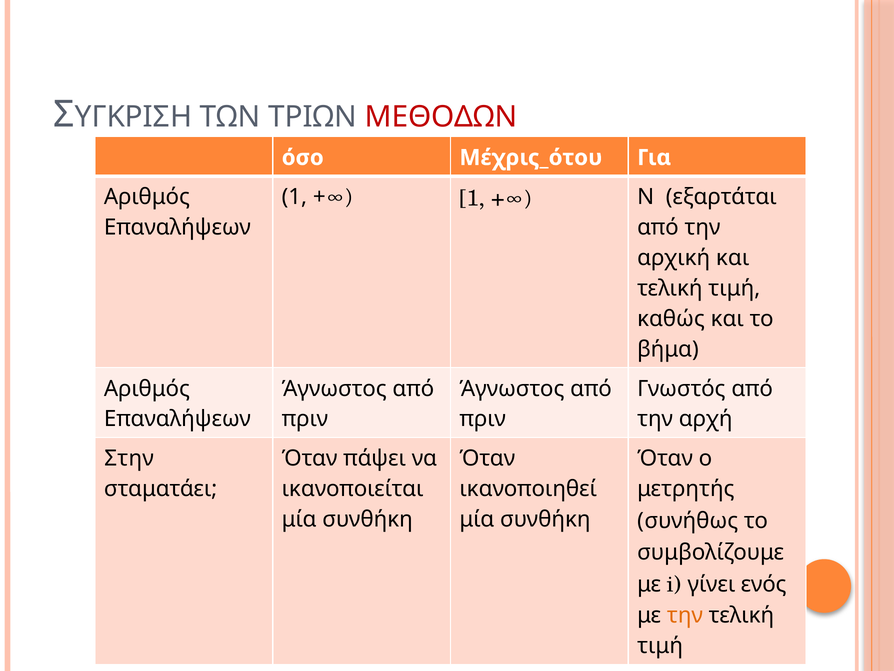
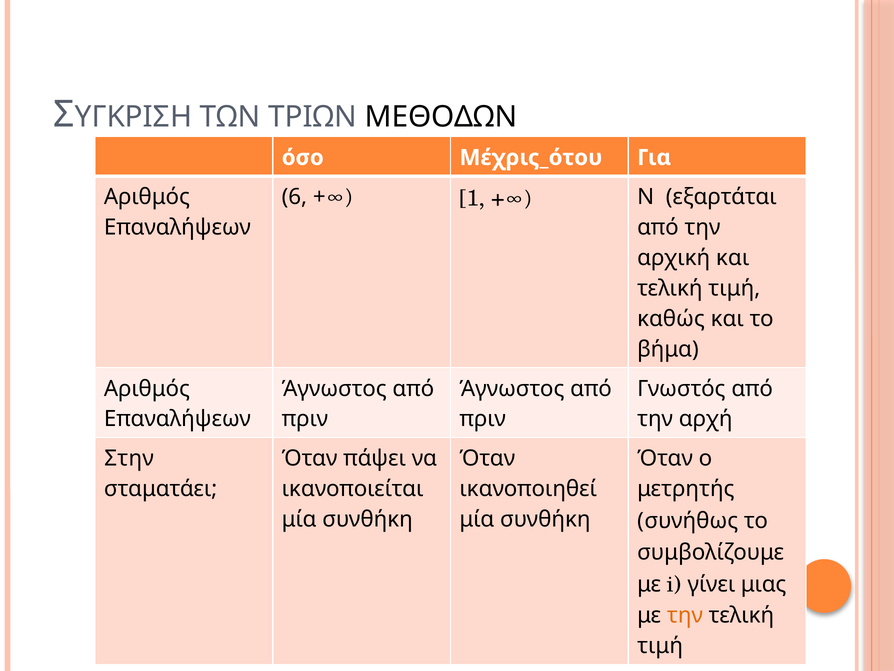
ΜΕΘΟΔΩΝ colour: red -> black (441, 117)
1: 1 -> 6 (294, 197)
ενός: ενός -> μιας (764, 584)
